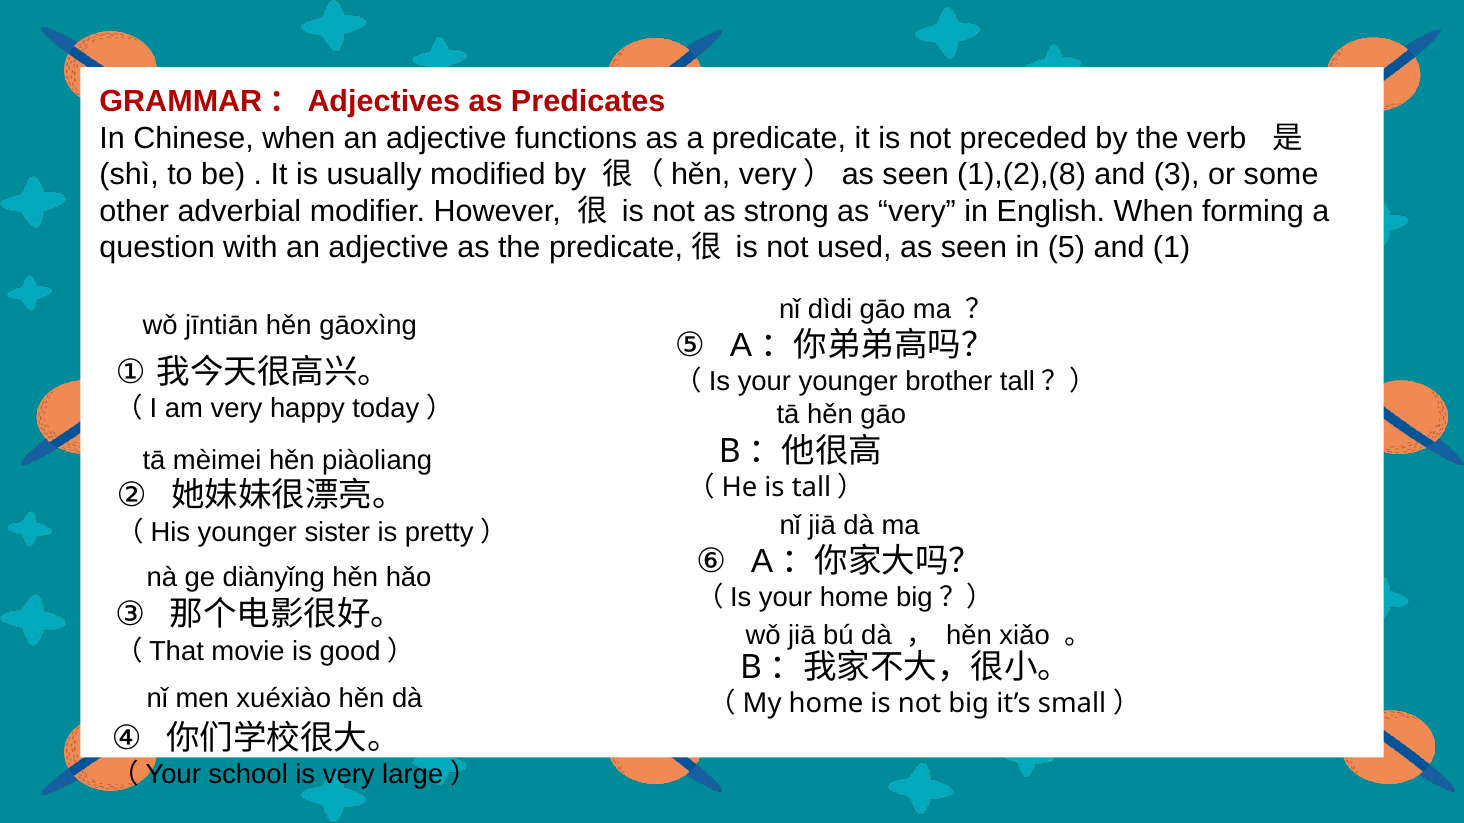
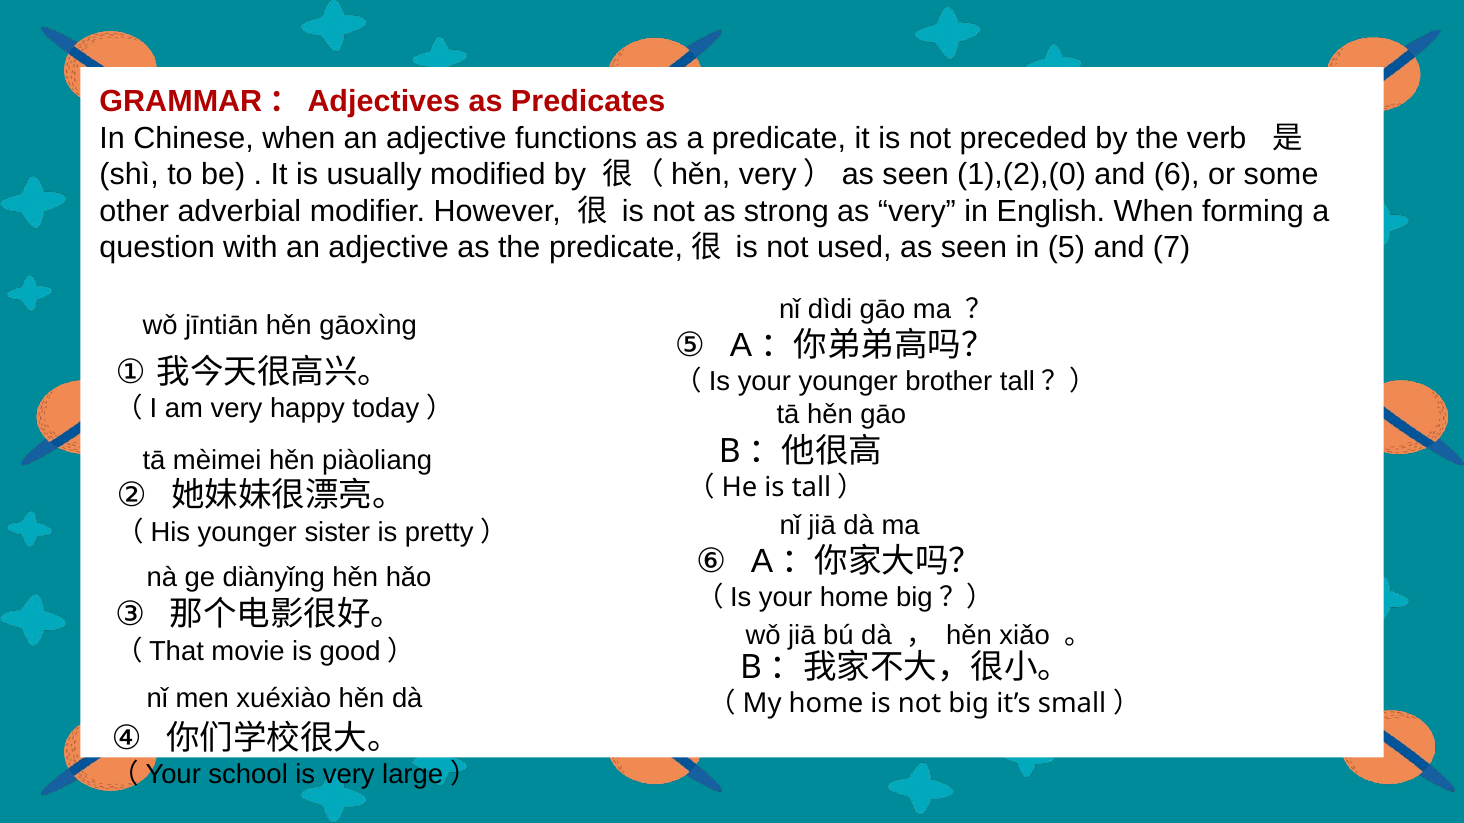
1),(2),(8: 1),(2),(8 -> 1),(2),(0 (1022, 175)
3: 3 -> 6 (1177, 175)
1: 1 -> 7 (1172, 248)
